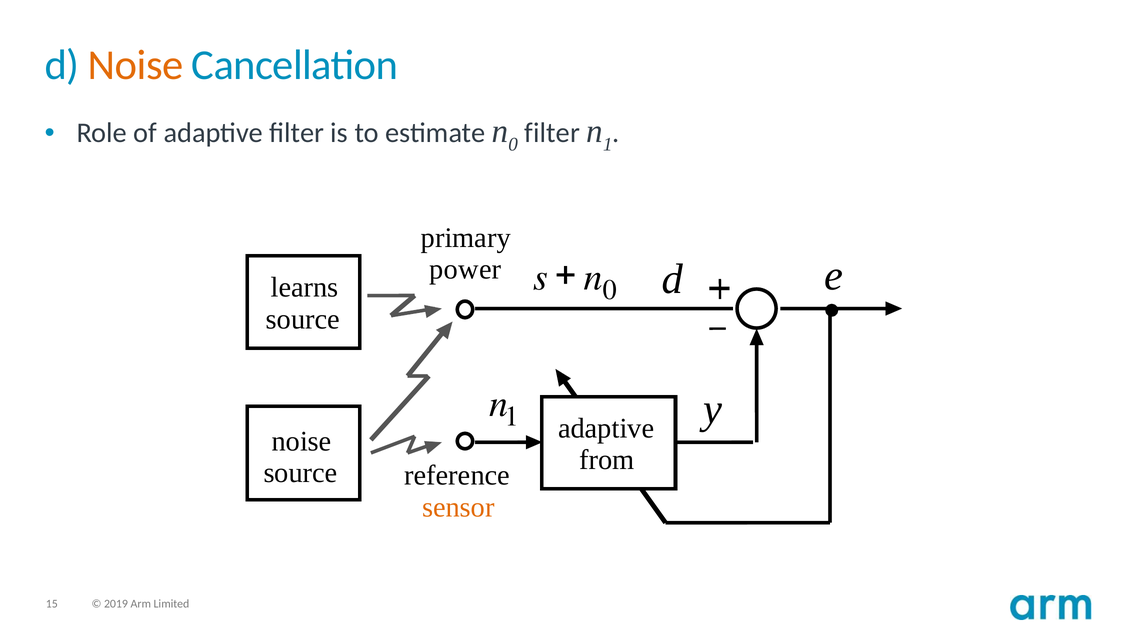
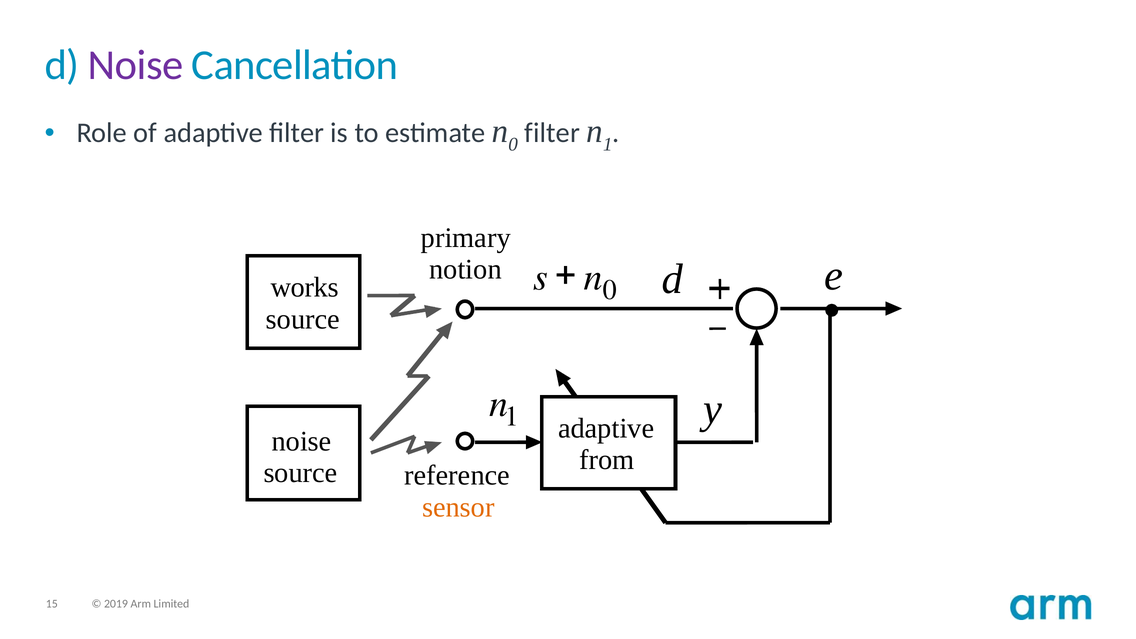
Noise colour: orange -> purple (136, 65)
power: power -> notion (465, 270)
learns: learns -> works (305, 287)
